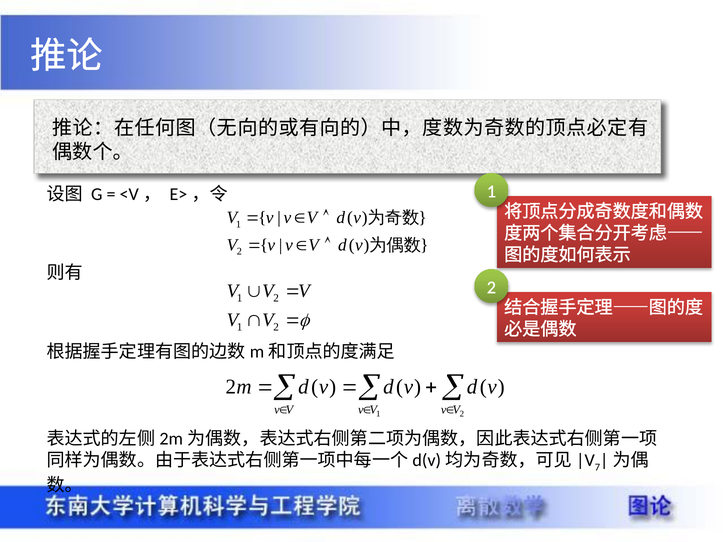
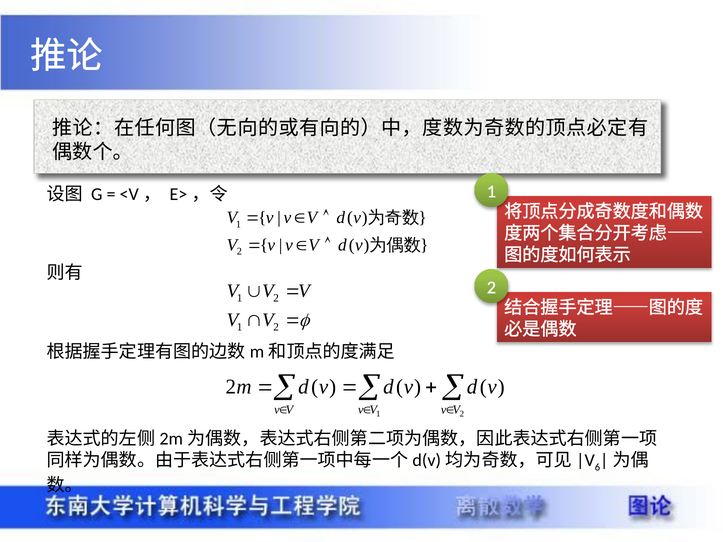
7: 7 -> 6 (597, 468)
